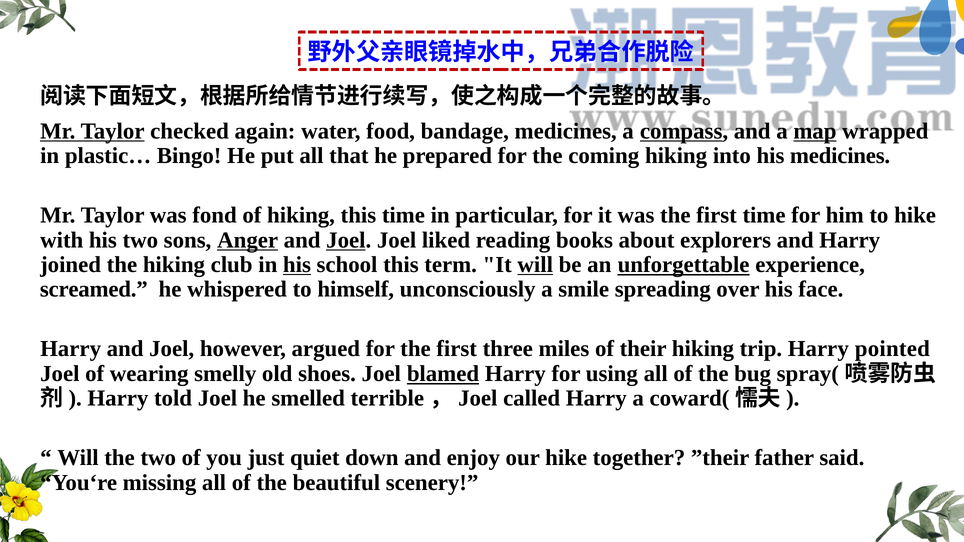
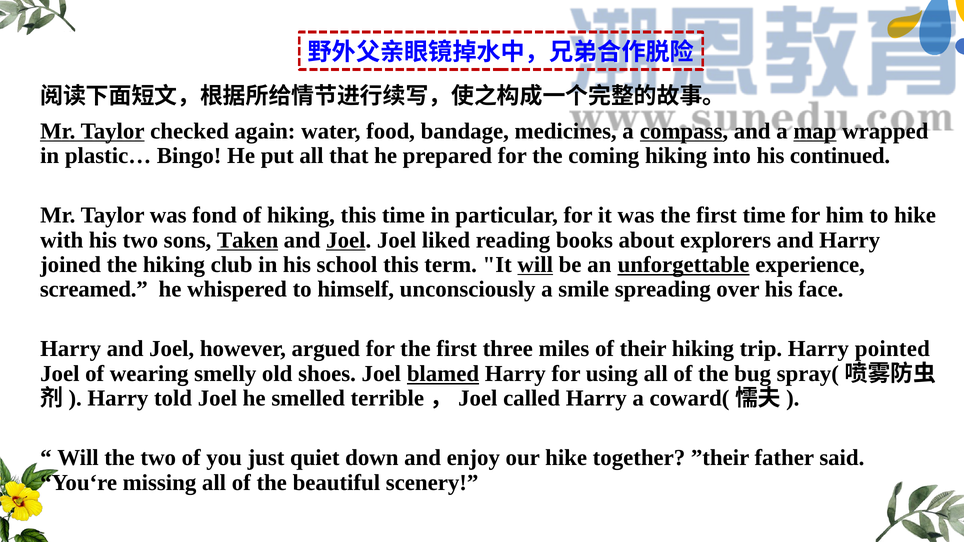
his medicines: medicines -> continued (840, 156)
Anger: Anger -> Taken (248, 240)
his underline: present -> none (297, 265)
